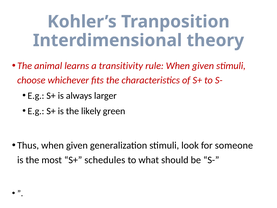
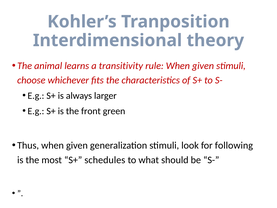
likely: likely -> front (91, 111)
someone: someone -> following (234, 145)
